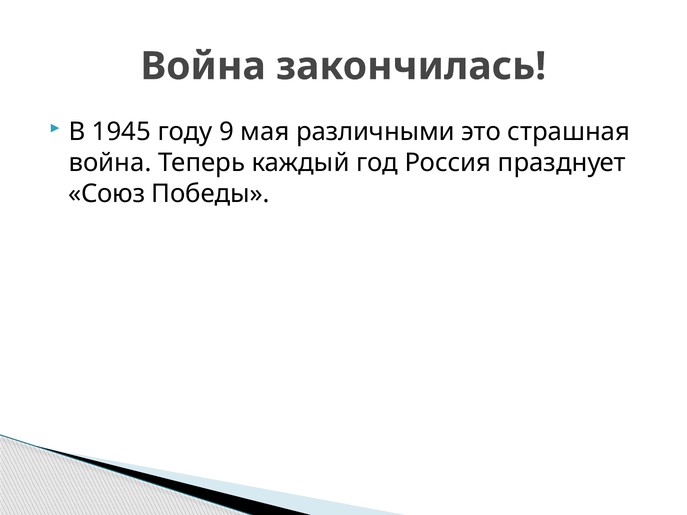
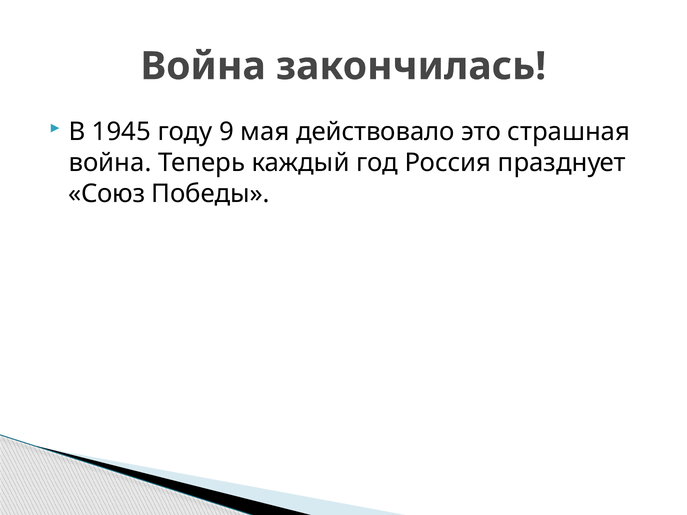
различными: различными -> действовало (375, 132)
